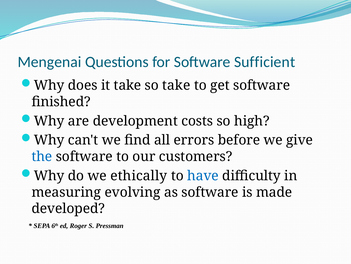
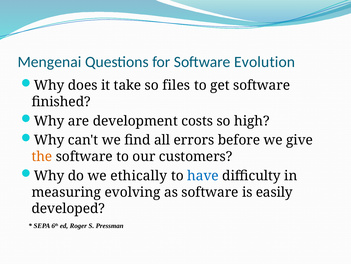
Sufficient: Sufficient -> Evolution (265, 62)
so take: take -> files (176, 85)
the colour: blue -> orange (42, 156)
made: made -> easily (274, 192)
